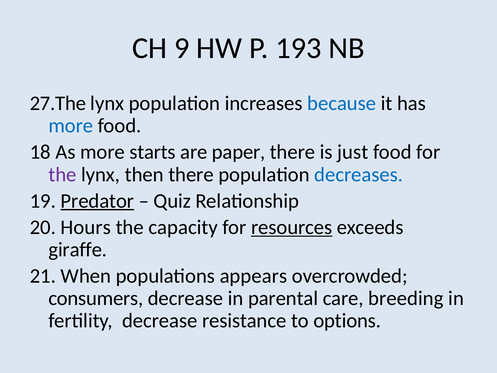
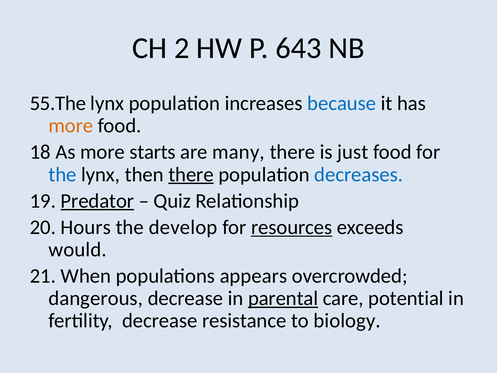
9: 9 -> 2 (182, 48)
193: 193 -> 643 (299, 48)
27.The: 27.The -> 55.The (58, 103)
more colour: blue -> orange (71, 126)
paper: paper -> many (238, 152)
the colour: purple -> blue (63, 174)
there underline: none -> present (191, 174)
capacity: capacity -> develop (183, 227)
giraffe: giraffe -> would (78, 249)
consumers: consumers -> dangerous (96, 298)
parental underline: none -> present (283, 298)
breeding: breeding -> potential (406, 298)
options: options -> biology (347, 321)
